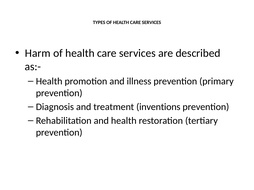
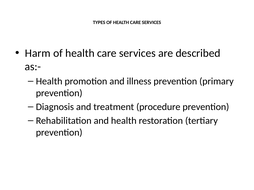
inventions: inventions -> procedure (158, 107)
